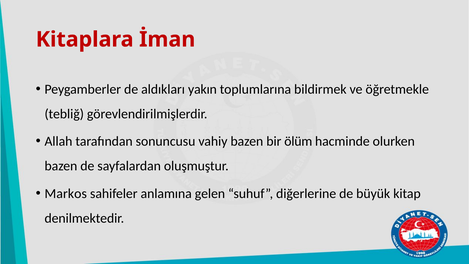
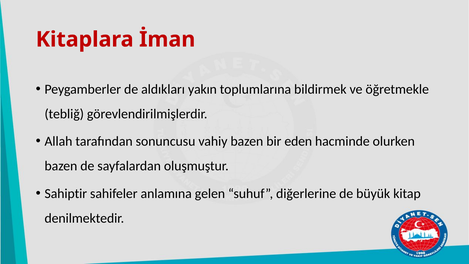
ölüm: ölüm -> eden (298, 141)
Markos: Markos -> Sahiptir (66, 193)
